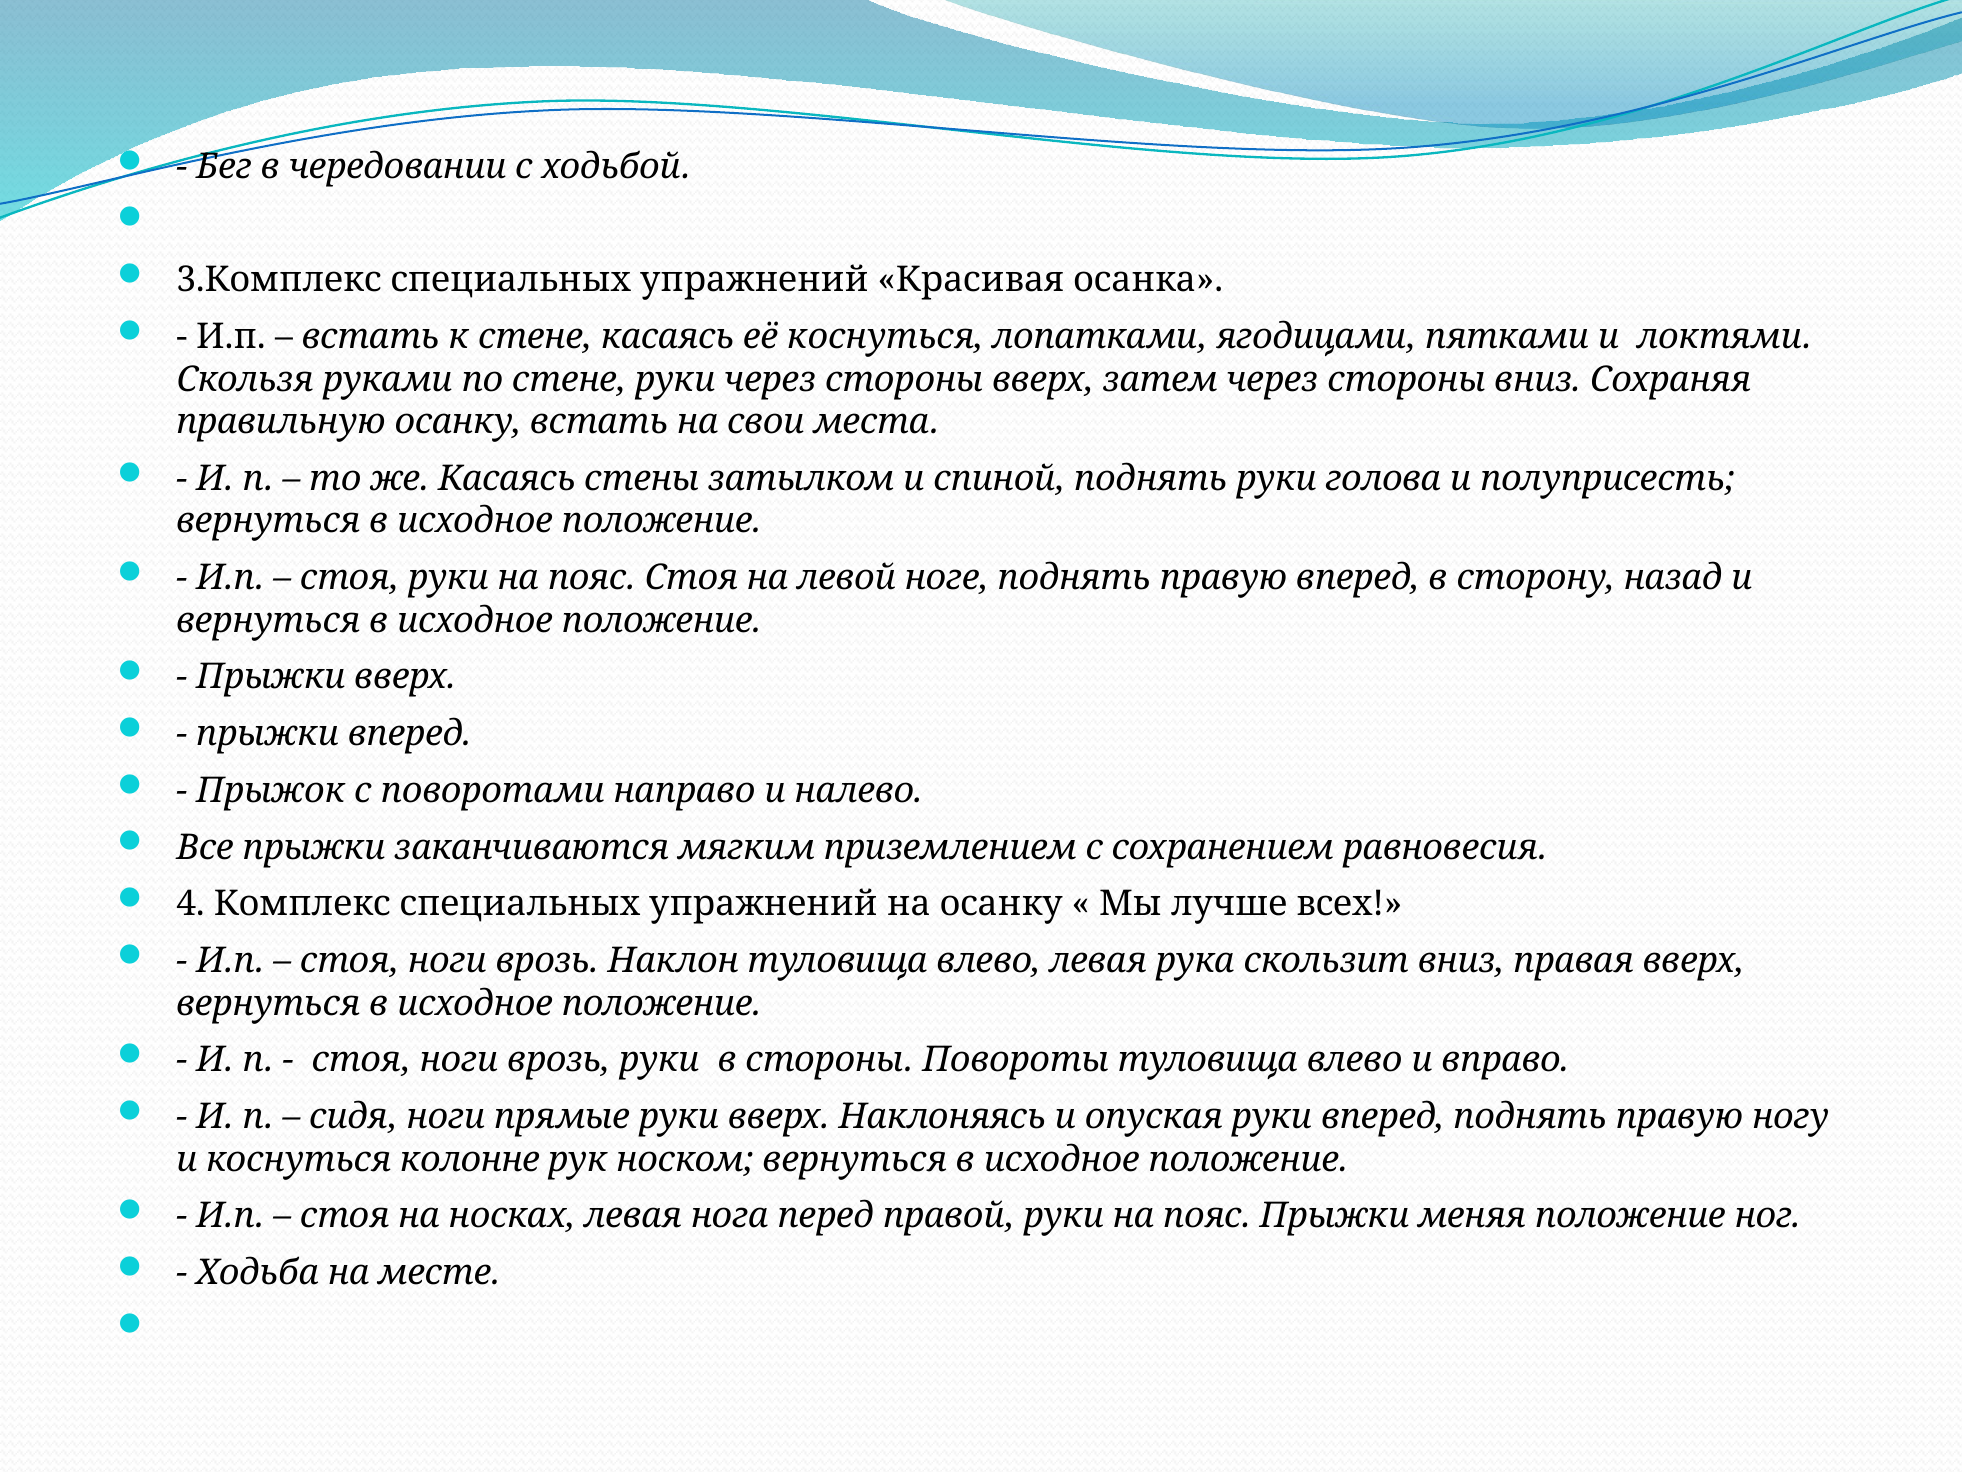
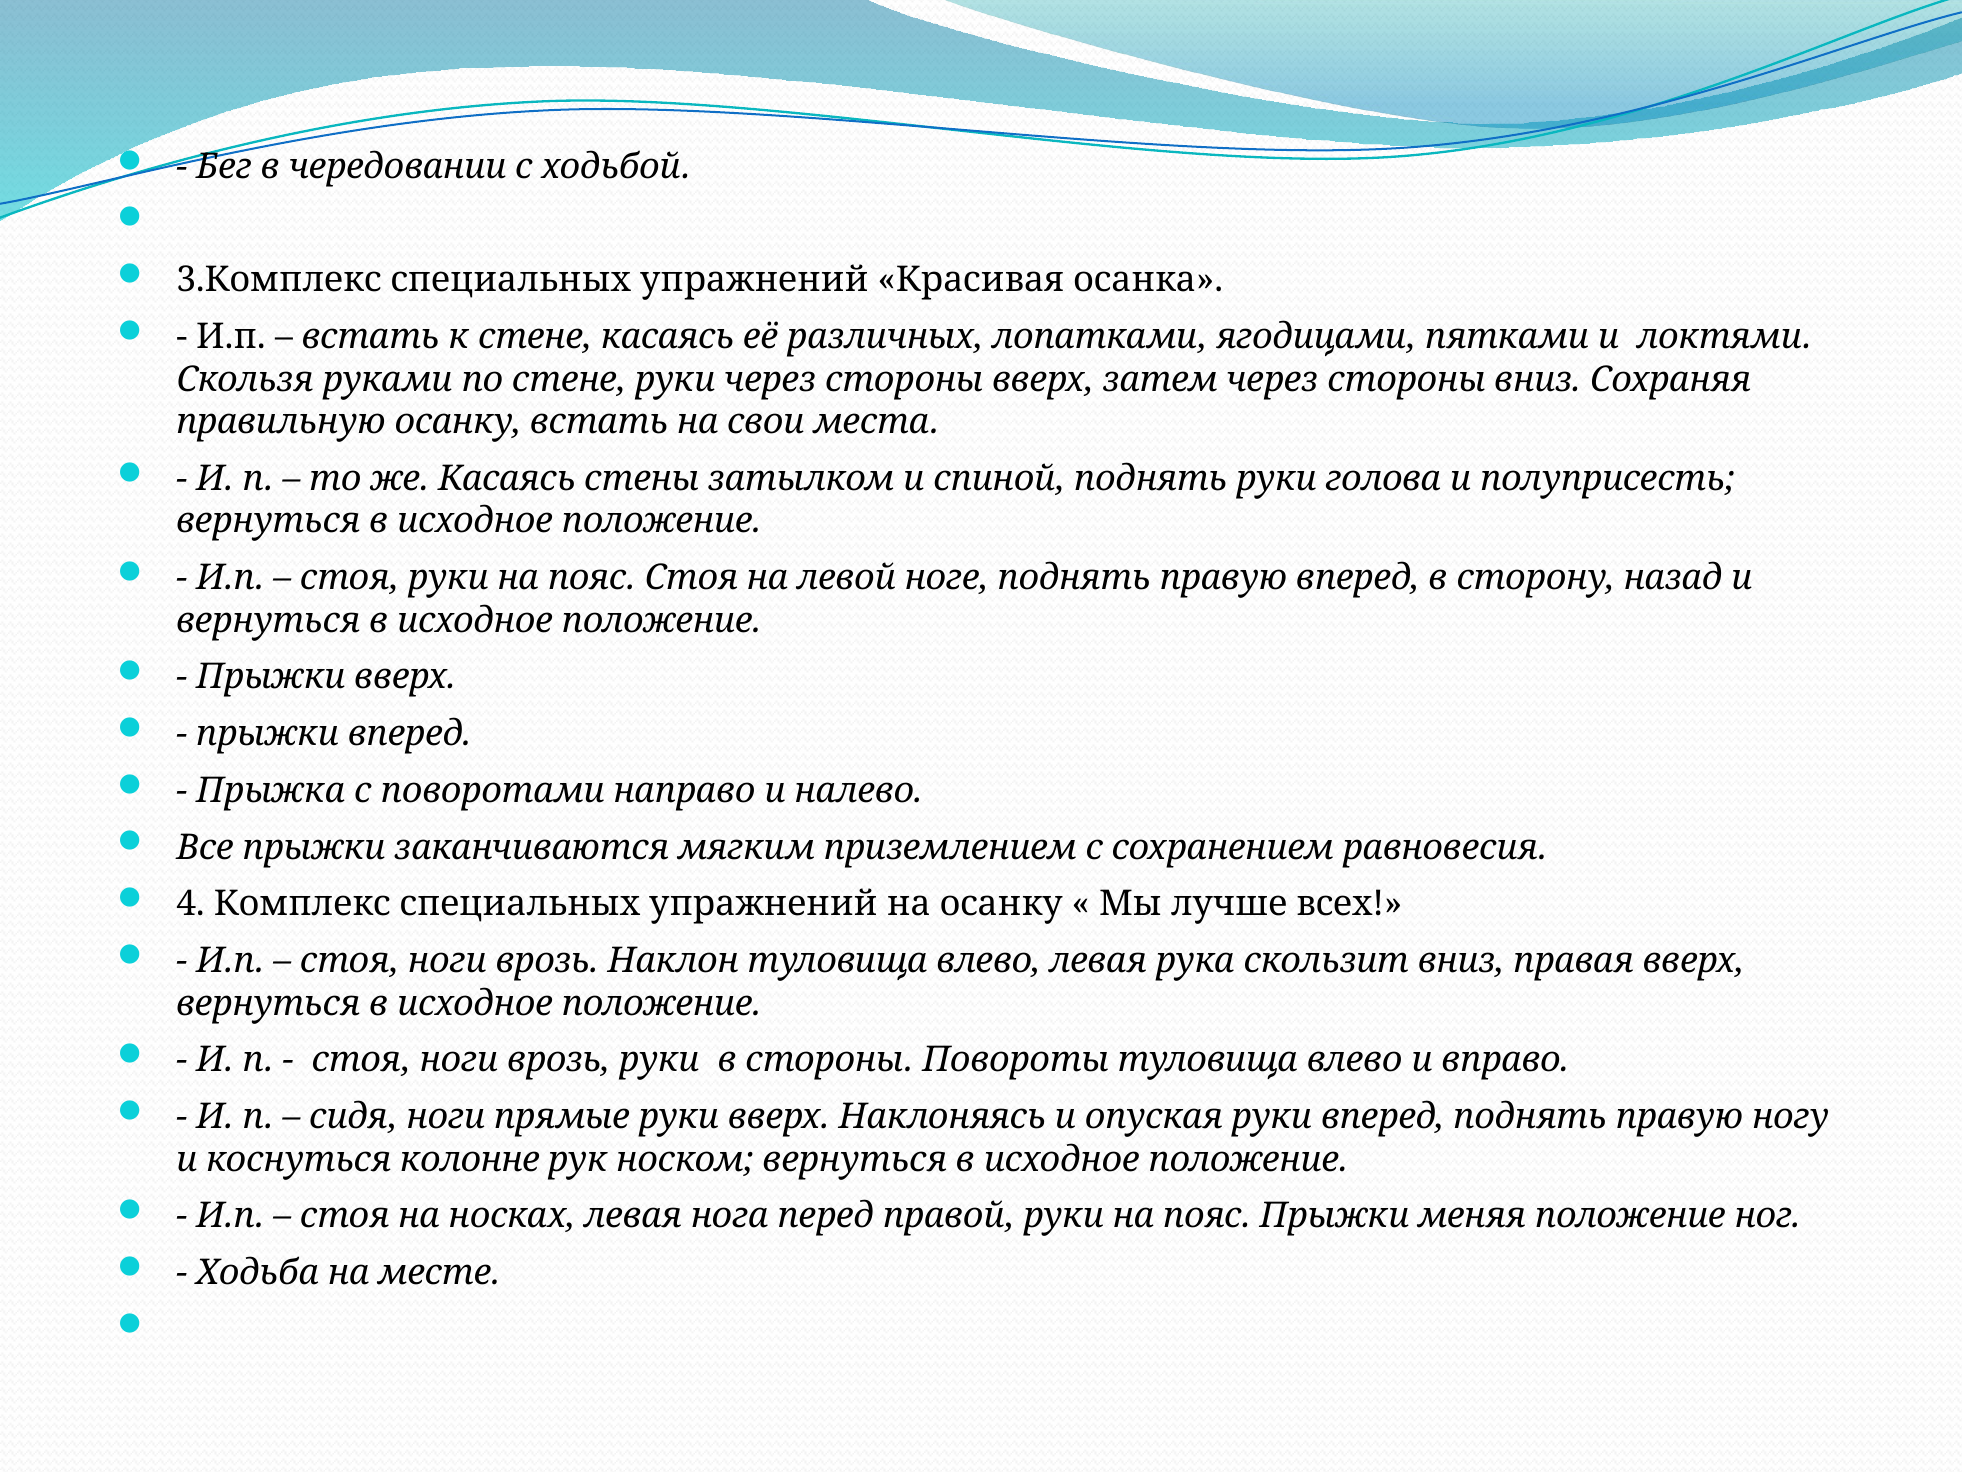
её коснуться: коснуться -> различных (885, 337)
Прыжок: Прыжок -> Прыжка (271, 790)
